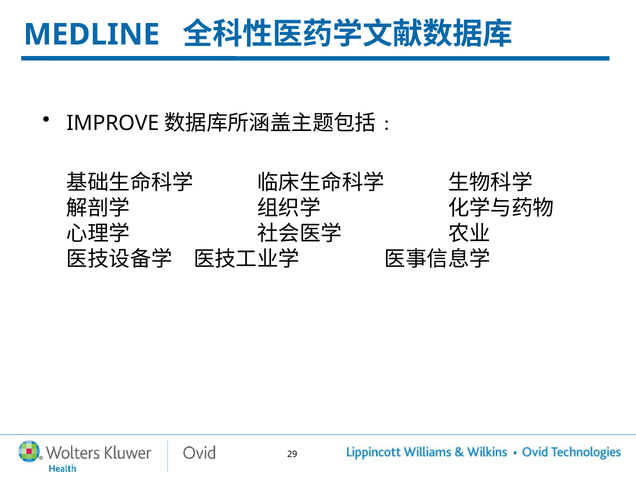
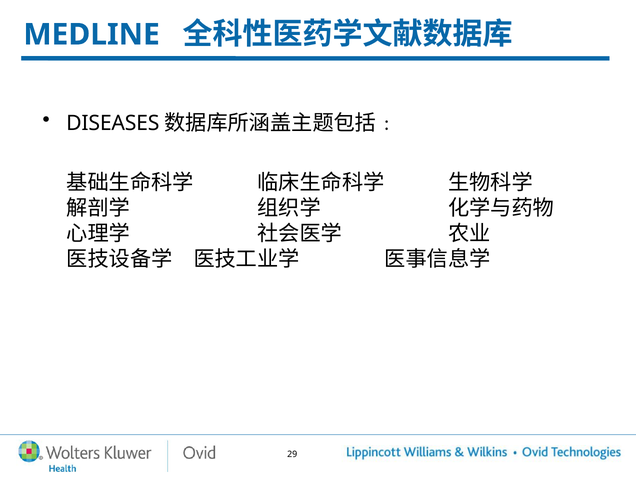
IMPROVE: IMPROVE -> DISEASES (113, 123)
